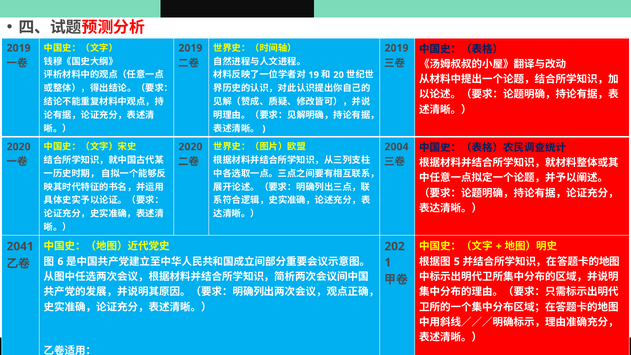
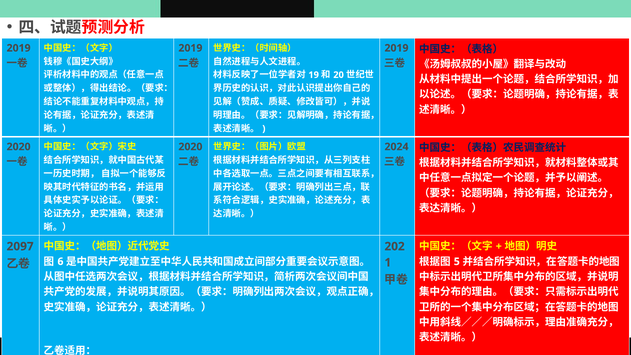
2004: 2004 -> 2024 (396, 147)
2041: 2041 -> 2097 (20, 246)
